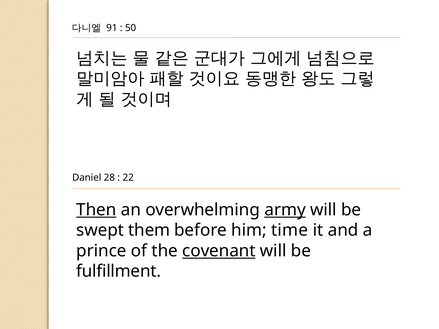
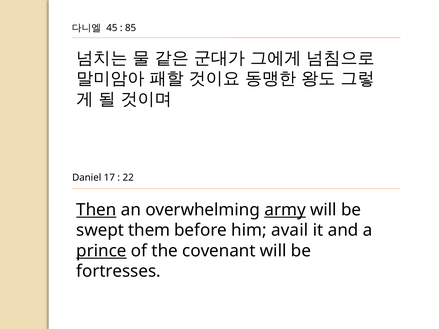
91: 91 -> 45 (112, 28)
50: 50 -> 85 (131, 28)
28: 28 -> 17 (109, 178)
time: time -> avail (290, 230)
prince underline: none -> present (101, 251)
covenant underline: present -> none (219, 251)
fulfillment: fulfillment -> fortresses (119, 271)
